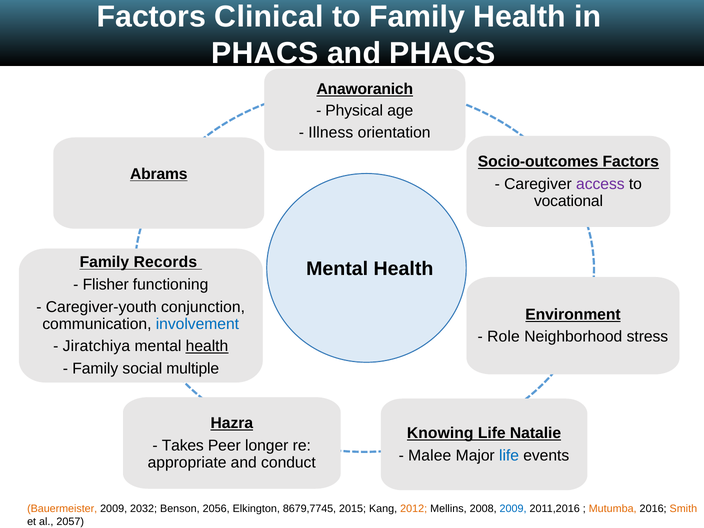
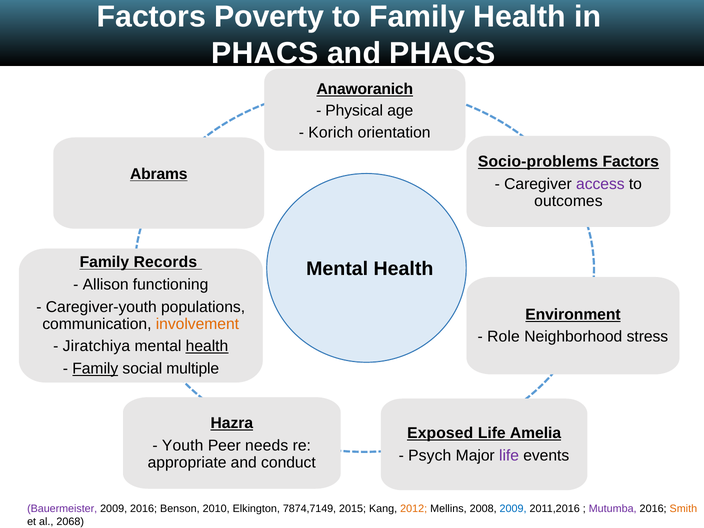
Clinical: Clinical -> Poverty (269, 17)
Illness: Illness -> Korich (331, 133)
Socio-outcomes: Socio-outcomes -> Socio-problems (538, 162)
vocational: vocational -> outcomes (568, 201)
Flisher: Flisher -> Allison (106, 285)
conjunction: conjunction -> populations (203, 307)
involvement colour: blue -> orange (197, 324)
Family underline: none -> present (95, 369)
Knowing: Knowing -> Exposed (440, 433)
Natalie: Natalie -> Amelia (536, 433)
Takes: Takes -> Youth (183, 446)
longer: longer -> needs (267, 446)
Malee: Malee -> Psych (430, 455)
life colour: blue -> purple (509, 455)
Bauermeister colour: orange -> purple (62, 509)
2009 2032: 2032 -> 2016 (144, 509)
2056: 2056 -> 2010 (216, 509)
8679,7745: 8679,7745 -> 7874,7149 (309, 509)
Mutumba colour: orange -> purple (613, 509)
2057: 2057 -> 2068 (70, 522)
